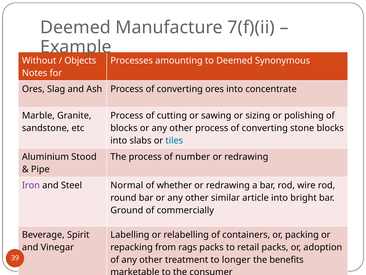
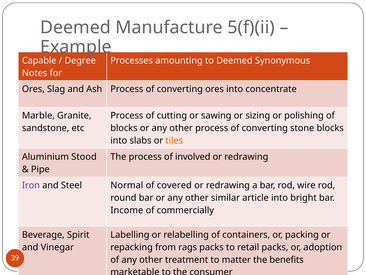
7(f)(ii: 7(f)(ii -> 5(f)(ii (251, 27)
Without: Without -> Capable (39, 60)
Objects: Objects -> Degree (80, 60)
tiles colour: blue -> orange (174, 140)
number: number -> involved (193, 157)
whether: whether -> covered (174, 185)
Ground: Ground -> Income (127, 210)
longer: longer -> matter (236, 259)
